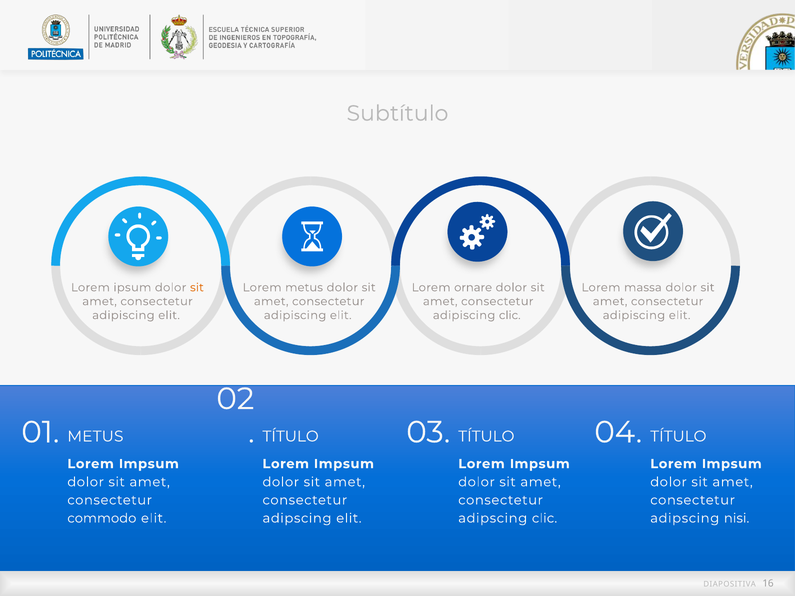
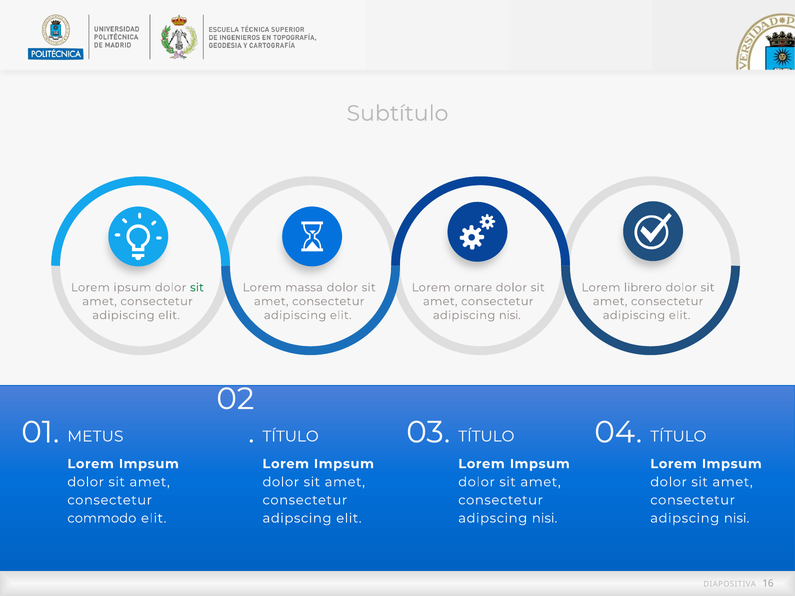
sit colour: orange -> green (197, 288)
Lorem metus: metus -> massa (304, 288)
massa: massa -> librero (643, 288)
adipiscing clic: clic -> nisi (510, 315)
clic: clic -> nisi (545, 518)
